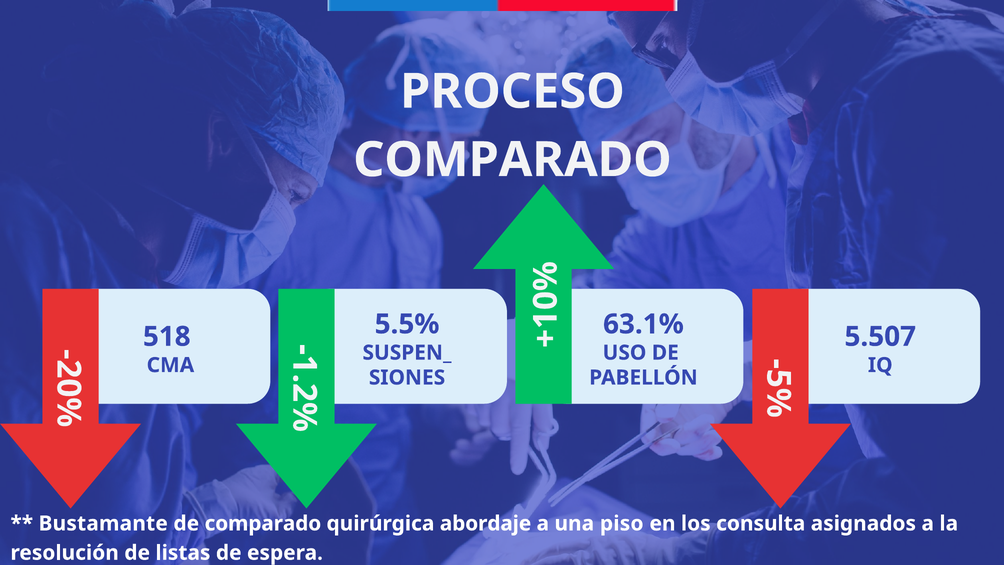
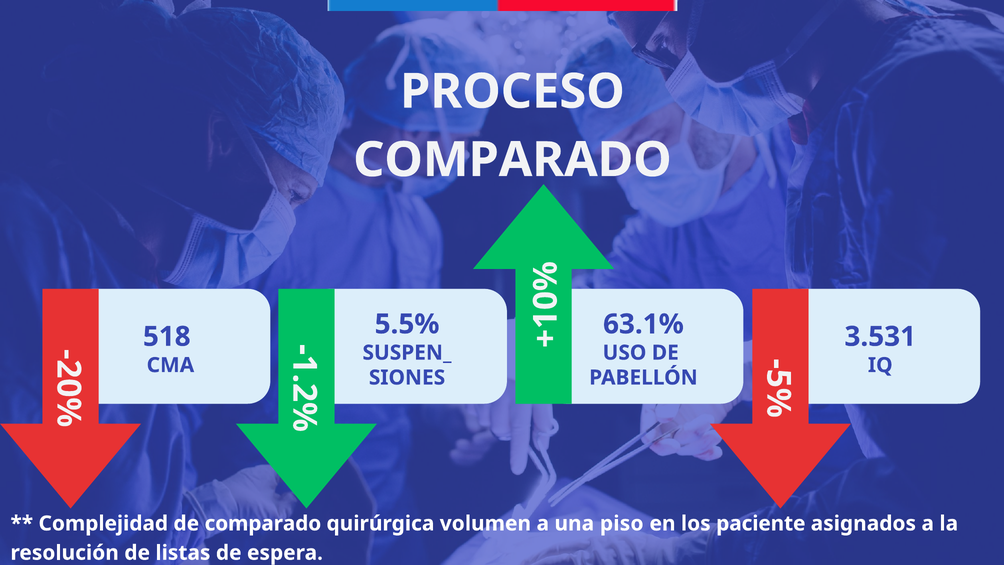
5.507: 5.507 -> 3.531 (880, 336)
Bustamante: Bustamante -> Complejidad (103, 523)
abordaje: abordaje -> volumen (485, 523)
consulta: consulta -> paciente (761, 523)
